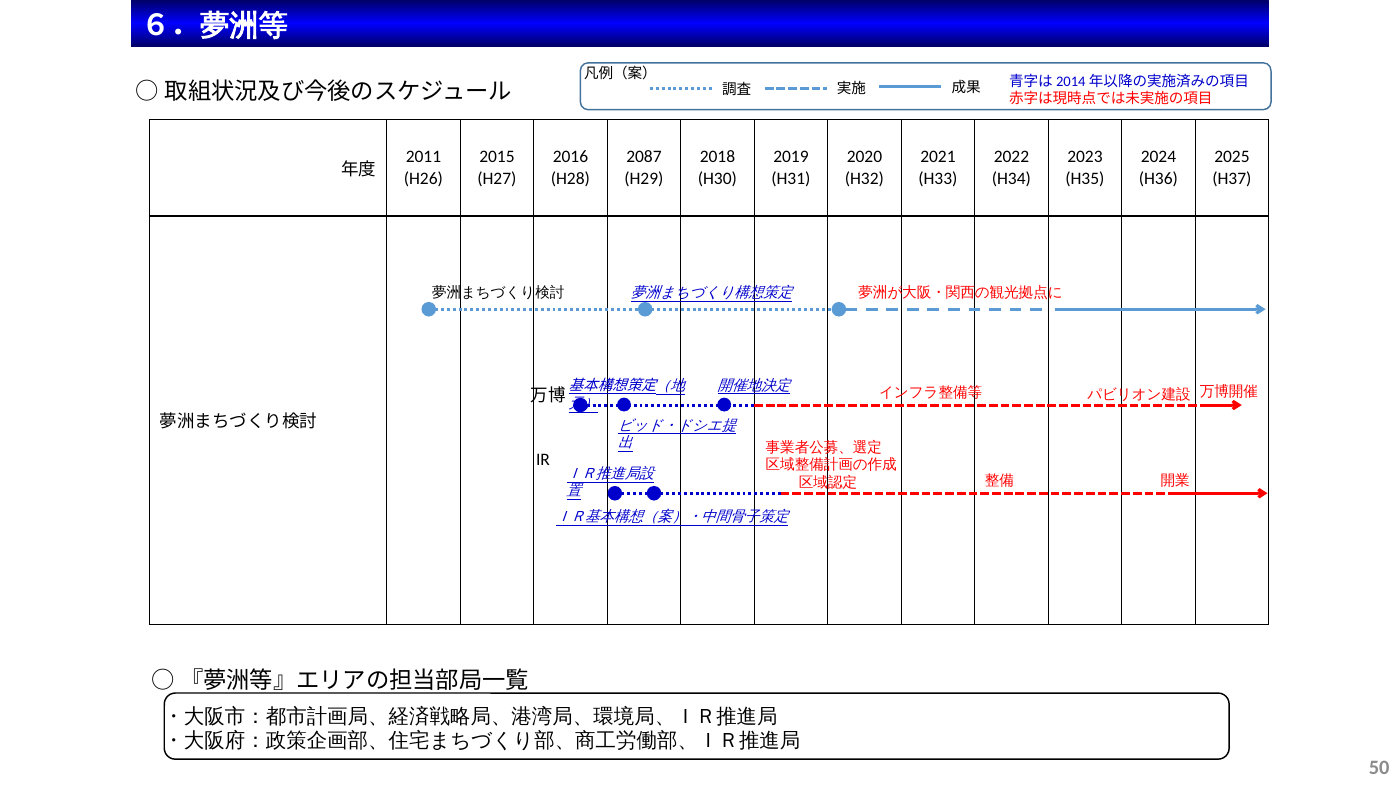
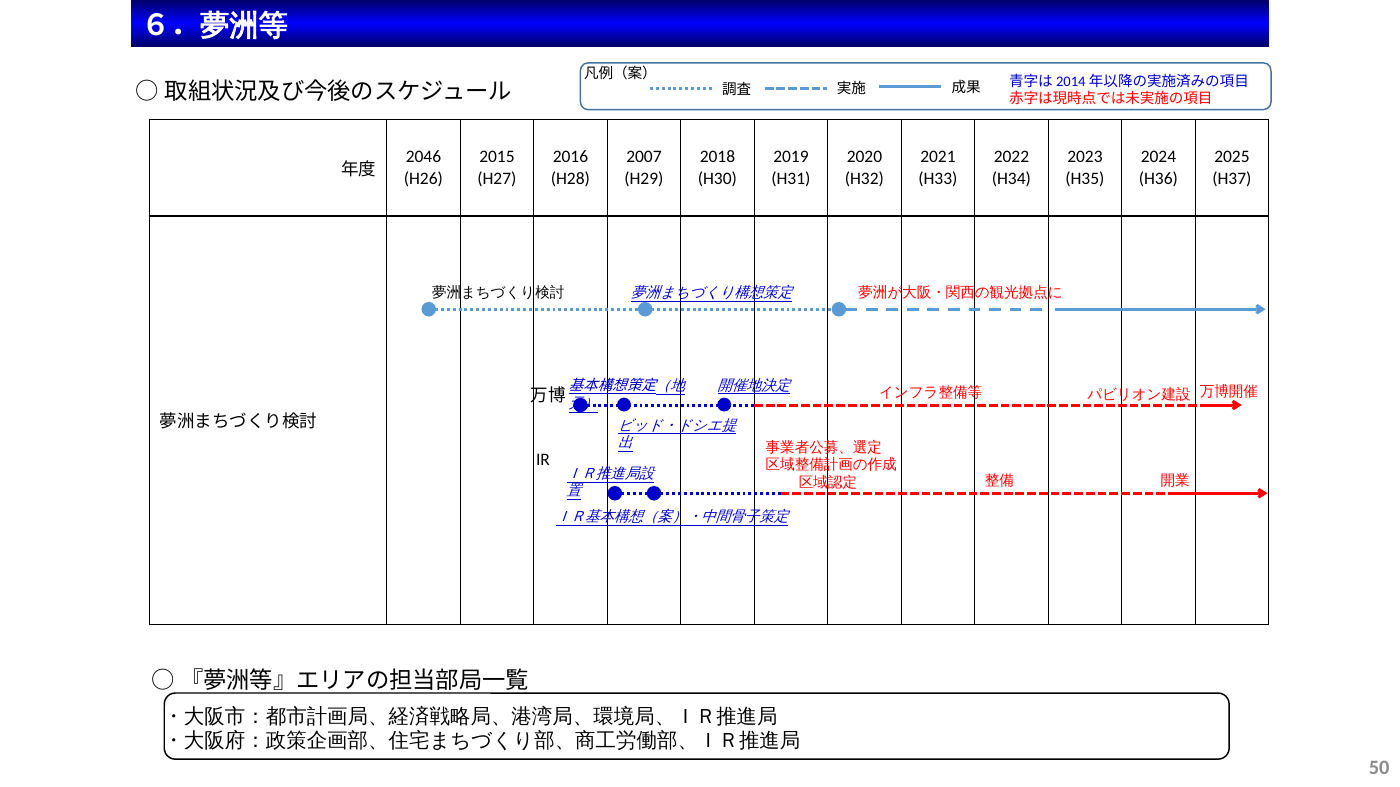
2011: 2011 -> 2046 (423, 157)
2087: 2087 -> 2007 (644, 157)
